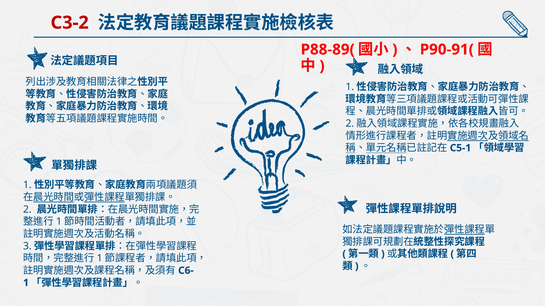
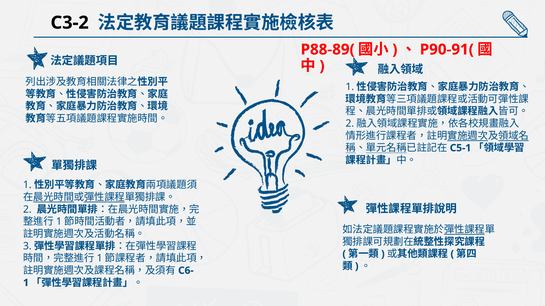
C3-2 colour: red -> black (70, 23)
